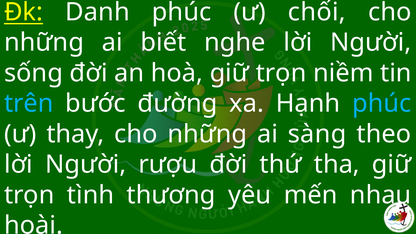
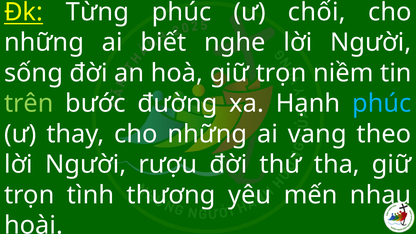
Danh: Danh -> Từng (97, 12)
trên colour: light blue -> light green (29, 104)
sàng: sàng -> vang (317, 134)
